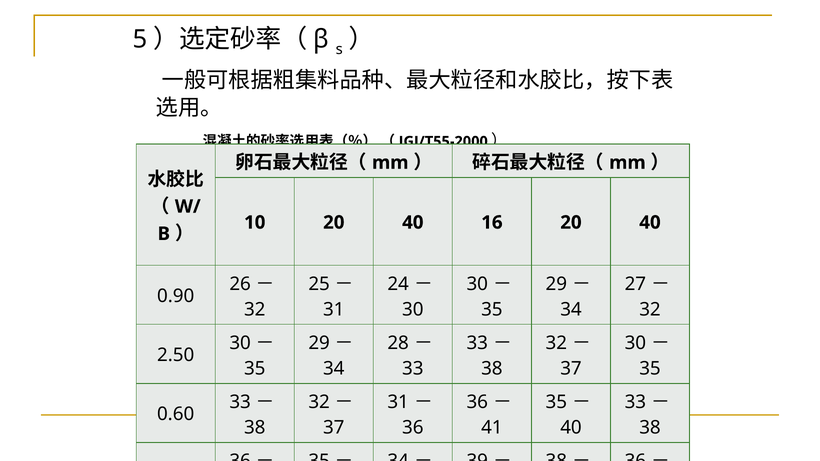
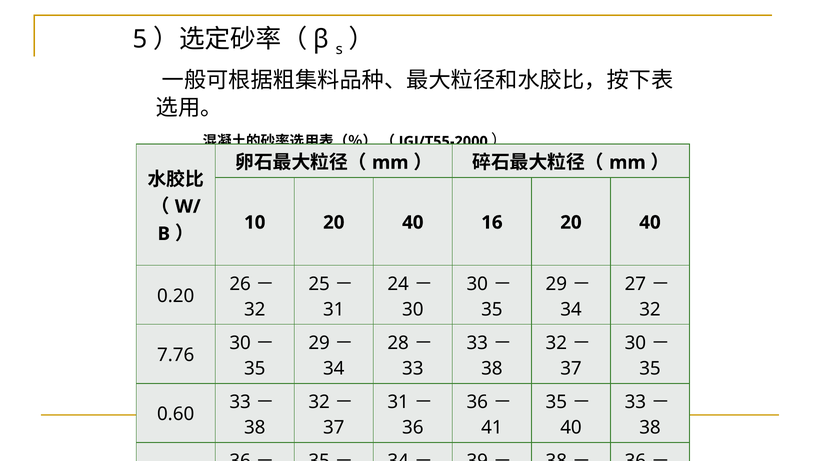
0.90: 0.90 -> 0.20 (176, 296)
2.50: 2.50 -> 7.76 (176, 355)
